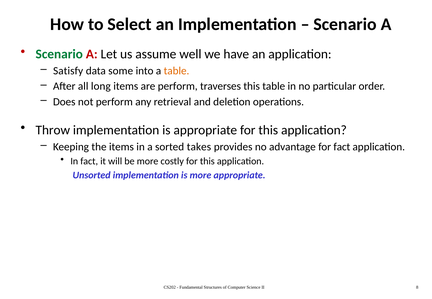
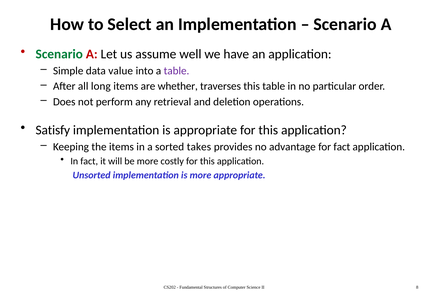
Satisfy: Satisfy -> Simple (68, 71)
some: some -> value (121, 71)
table colour: orange -> purple (177, 71)
are perform: perform -> whether (178, 86)
Throw: Throw -> Satisfy (53, 130)
